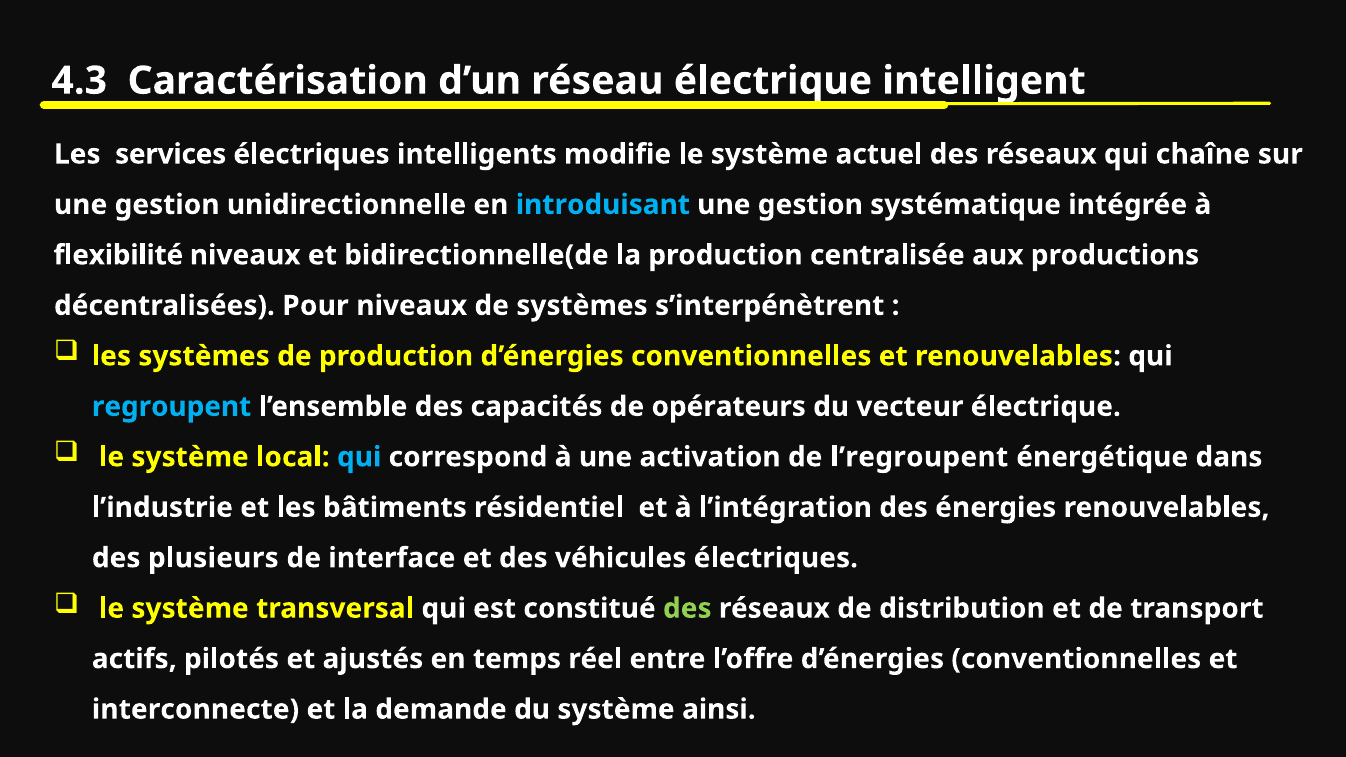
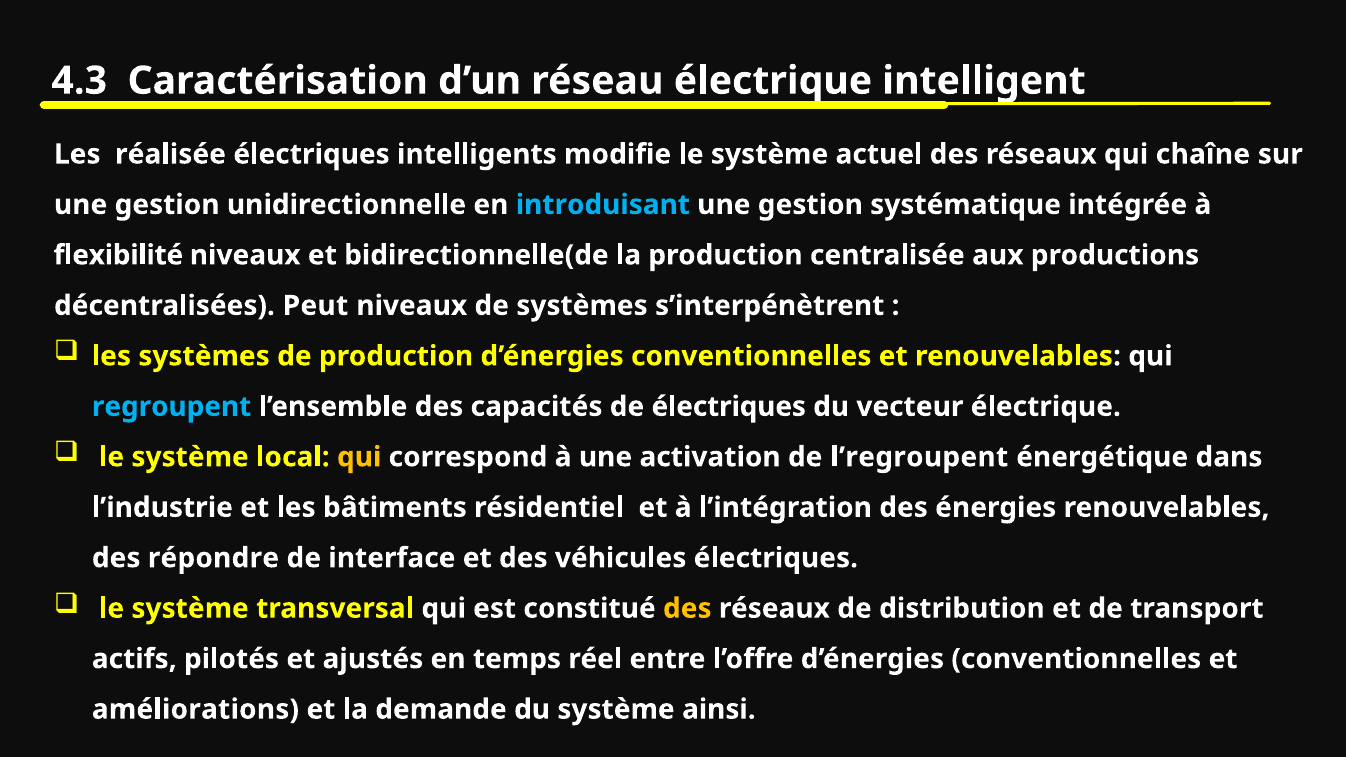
services: services -> réalisée (170, 154)
Pour: Pour -> Peut (315, 306)
de opérateurs: opérateurs -> électriques (729, 407)
qui colour: light blue -> yellow (359, 457)
plusieurs: plusieurs -> répondre (213, 558)
des colour: light green -> yellow (687, 609)
interconnecte: interconnecte -> améliorations (195, 710)
